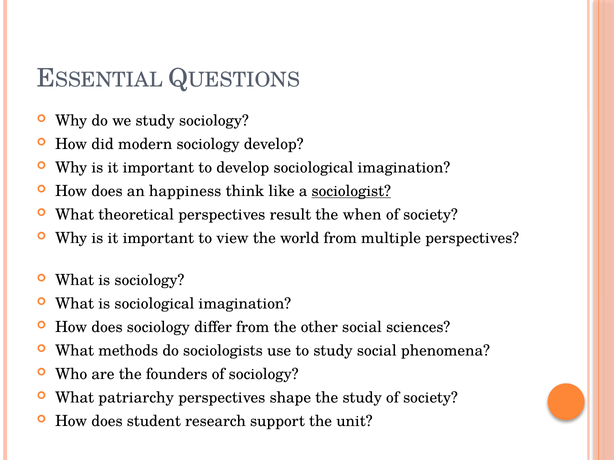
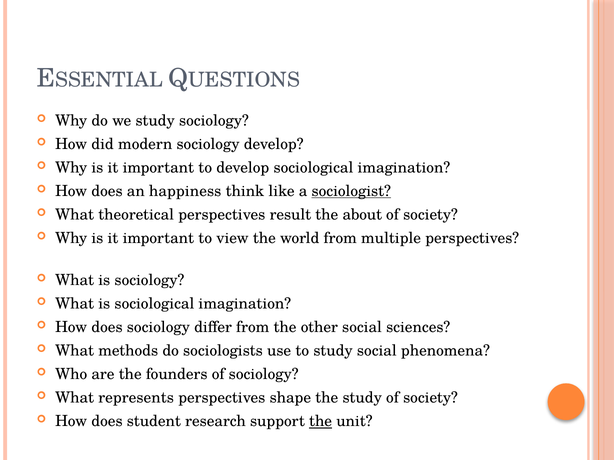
when: when -> about (362, 215)
patriarchy: patriarchy -> represents (136, 398)
the underline: none -> present (321, 422)
